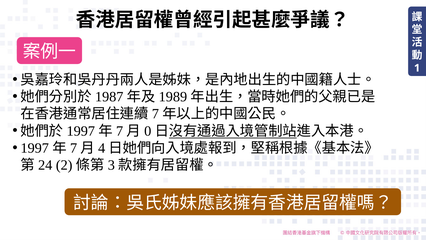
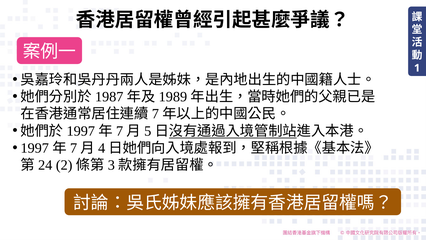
0: 0 -> 5 (148, 131)
